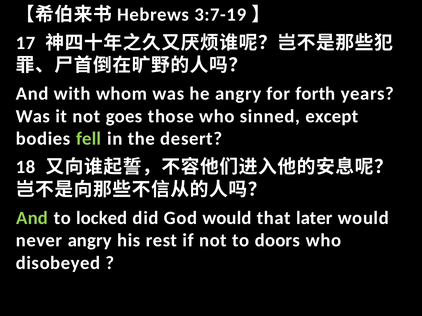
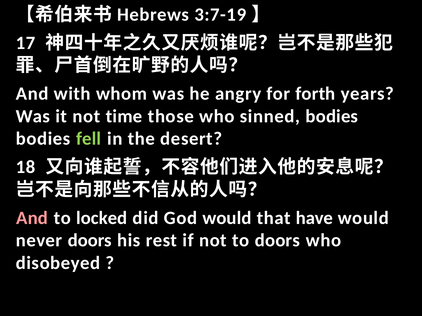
goes: goes -> time (124, 116)
sinned except: except -> bodies (332, 116)
And colour: light green -> pink (32, 218)
later: later -> have (314, 218)
never angry: angry -> doors (90, 241)
